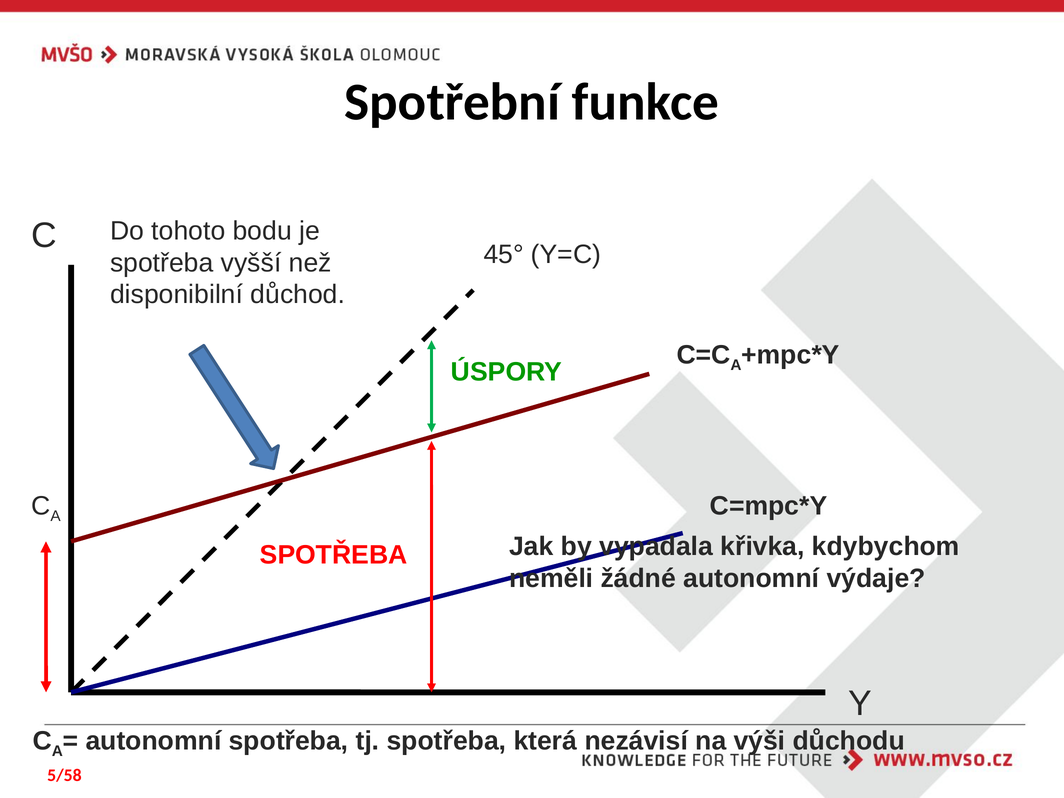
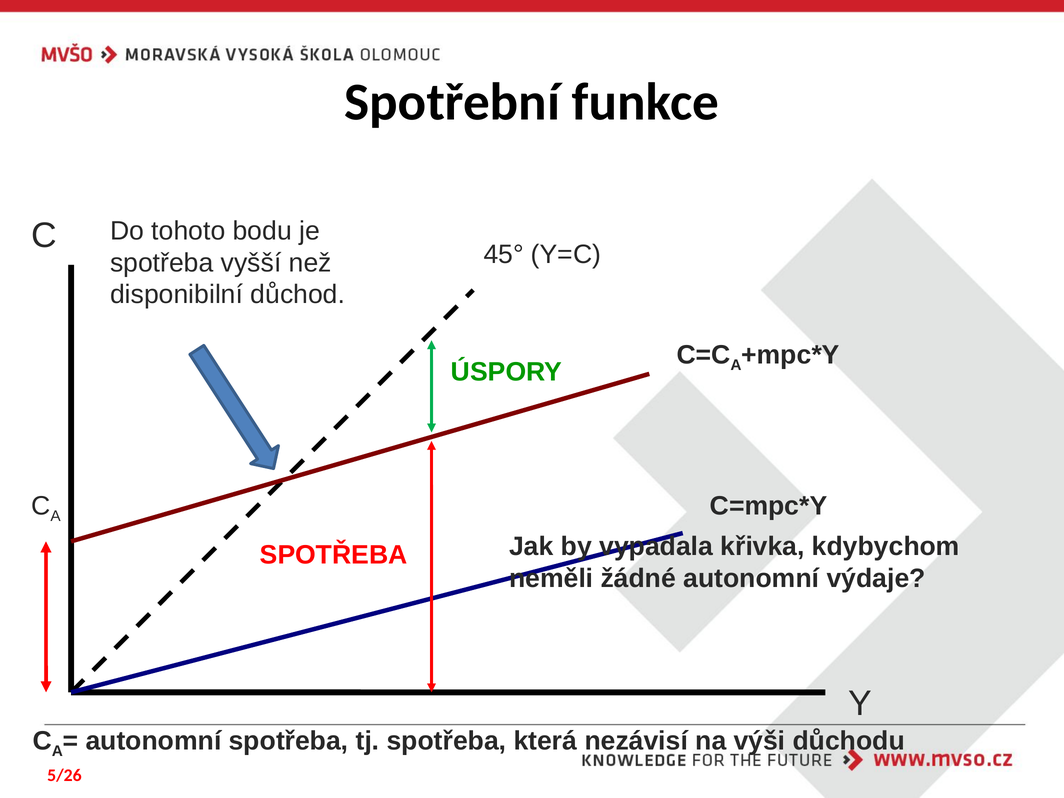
5/58: 5/58 -> 5/26 (64, 776)
